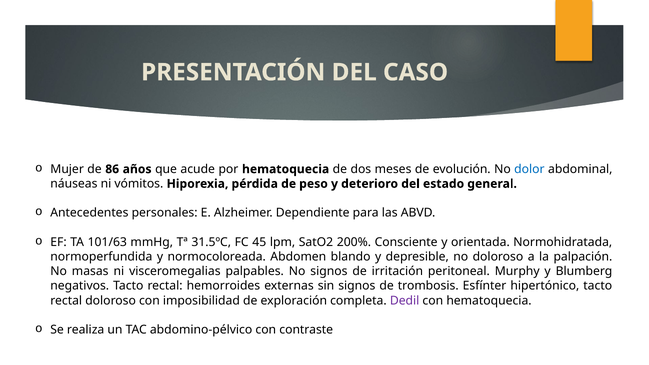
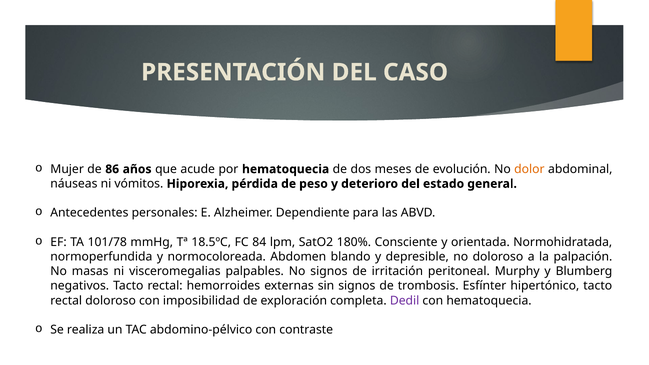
dolor colour: blue -> orange (529, 169)
101/63: 101/63 -> 101/78 (107, 242)
31.5ºC: 31.5ºC -> 18.5ºC (211, 242)
45: 45 -> 84 (259, 242)
200%: 200% -> 180% (354, 242)
